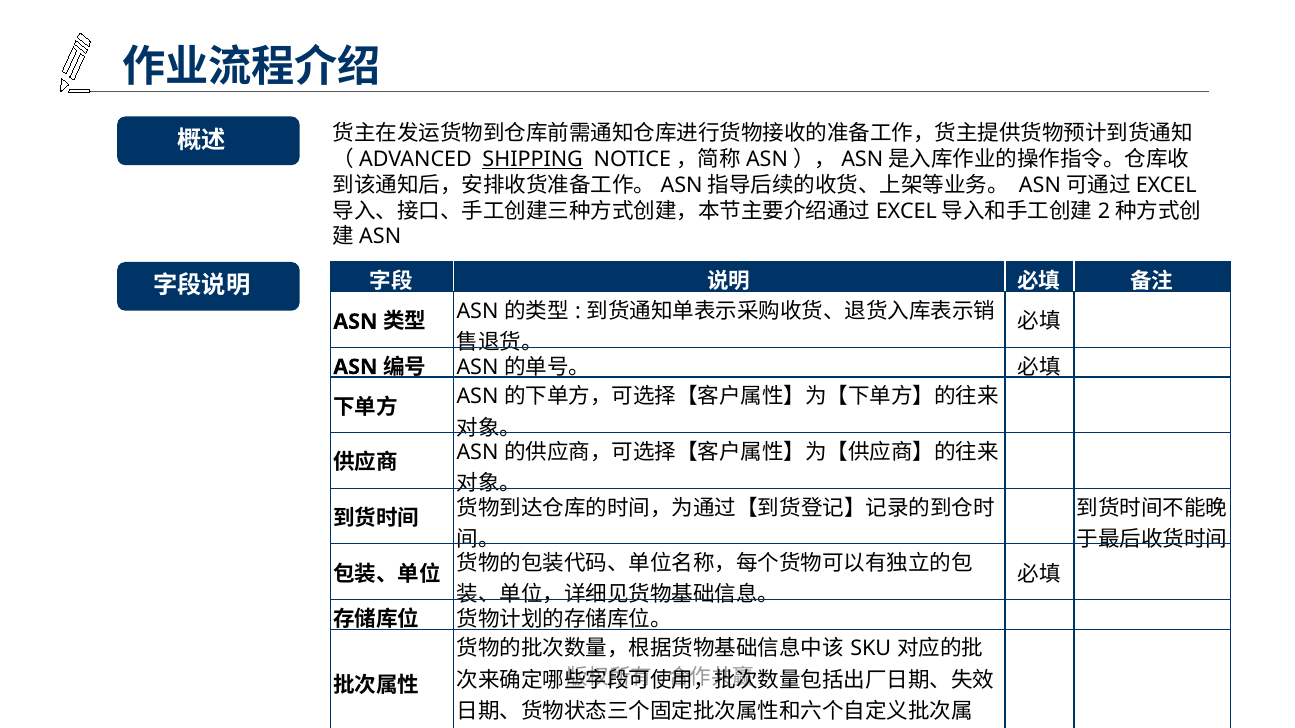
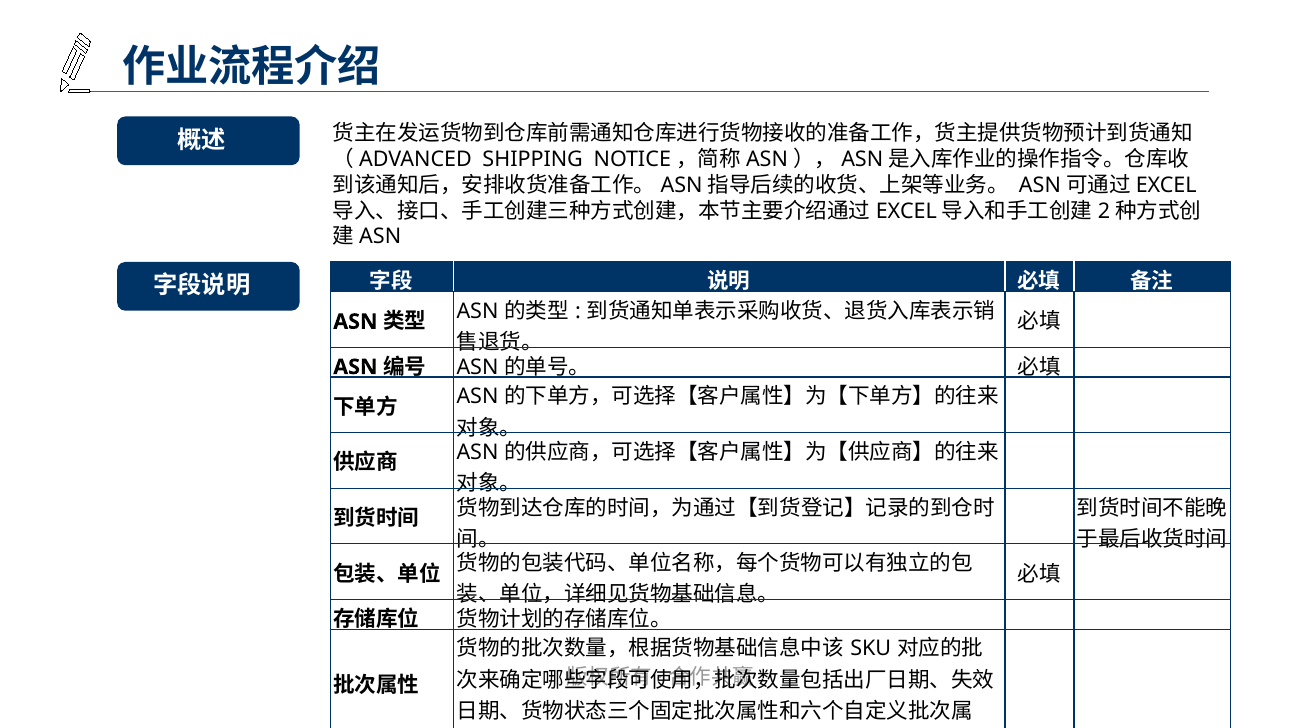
SHIPPING underline: present -> none (533, 159)
